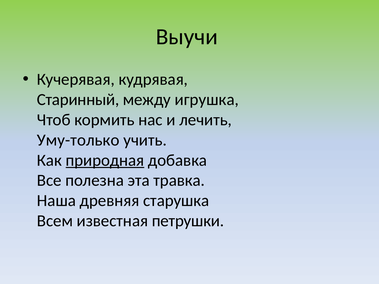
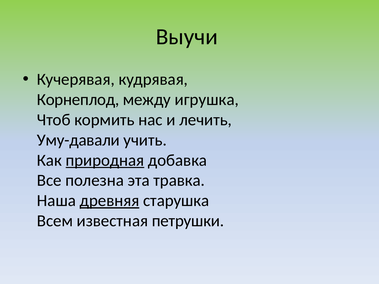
Старинный: Старинный -> Корнеплод (78, 100)
Уму-только: Уму-только -> Уму-давали (78, 140)
древняя underline: none -> present (110, 201)
